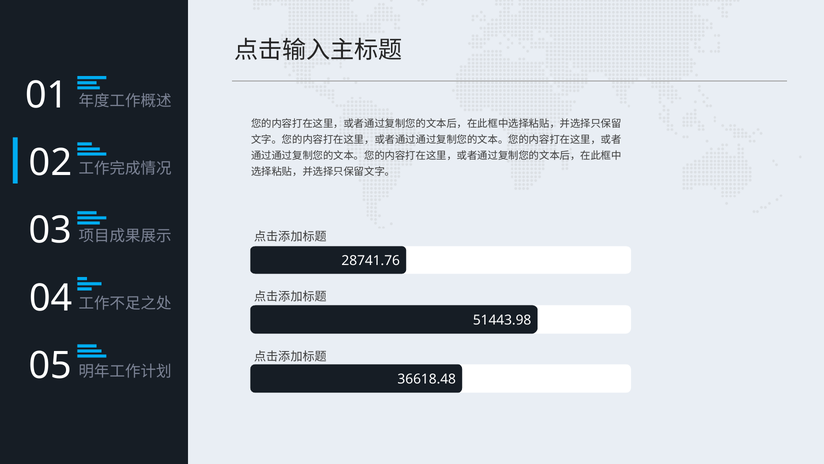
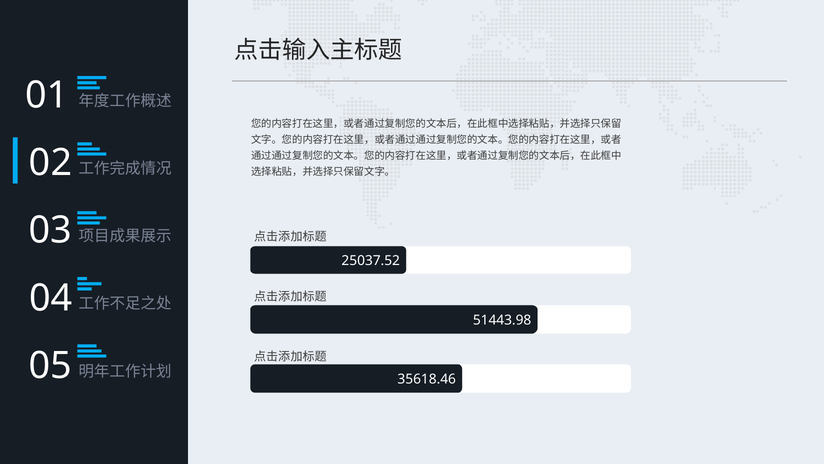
28741.76: 28741.76 -> 25037.52 (371, 261)
36618.48: 36618.48 -> 35618.46 (427, 379)
